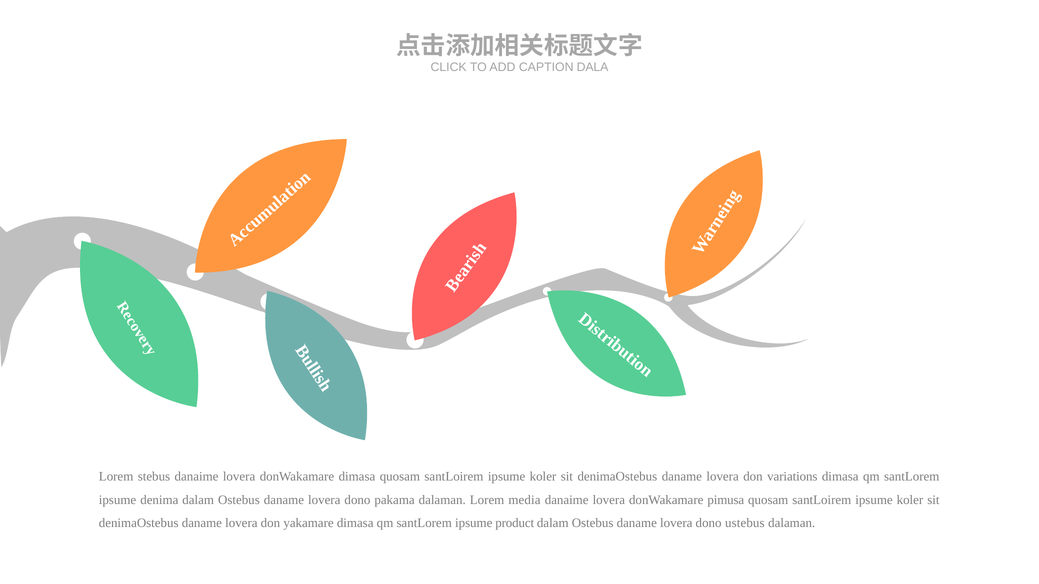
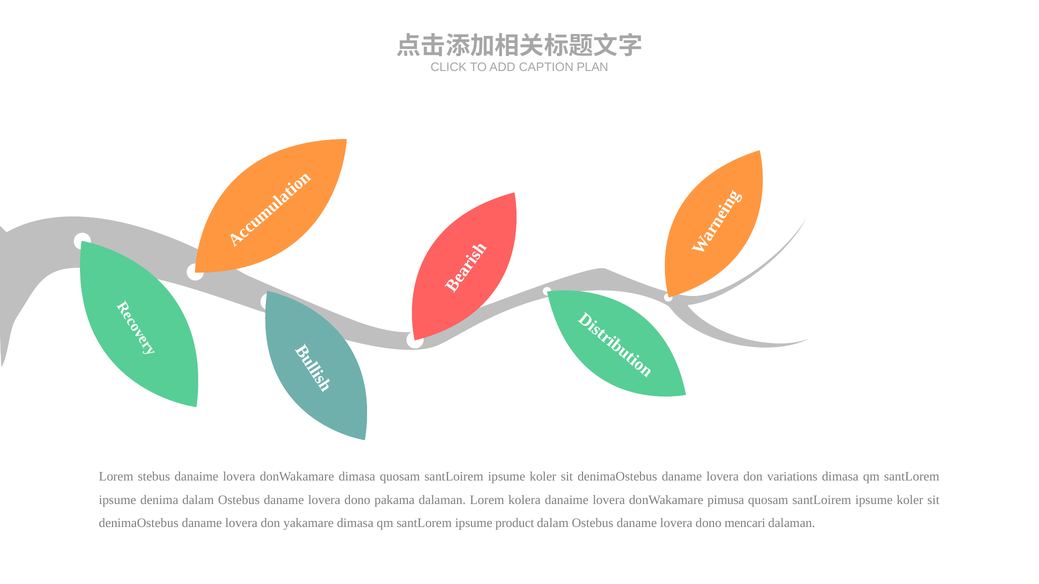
DALA: DALA -> PLAN (593, 67)
media: media -> kolera (525, 500)
ustebus: ustebus -> mencari (745, 524)
